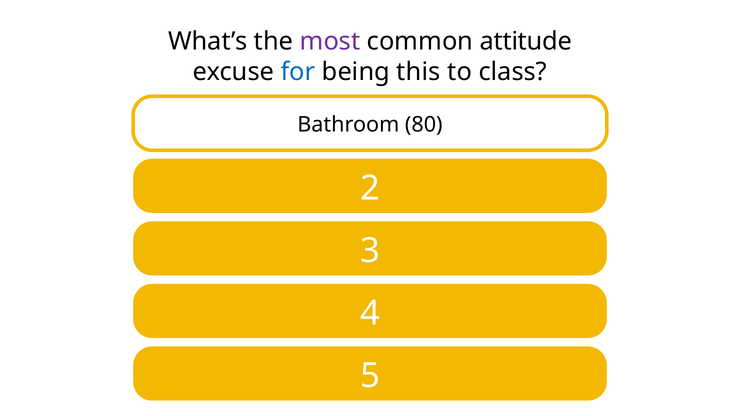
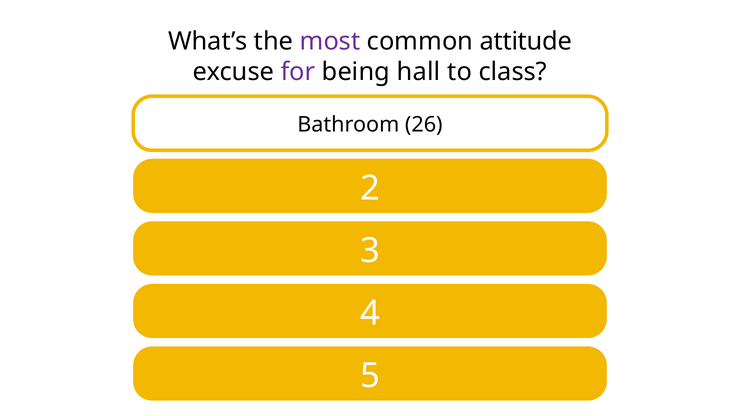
for colour: blue -> purple (298, 72)
this: this -> hall (419, 72)
80: 80 -> 26 (424, 125)
